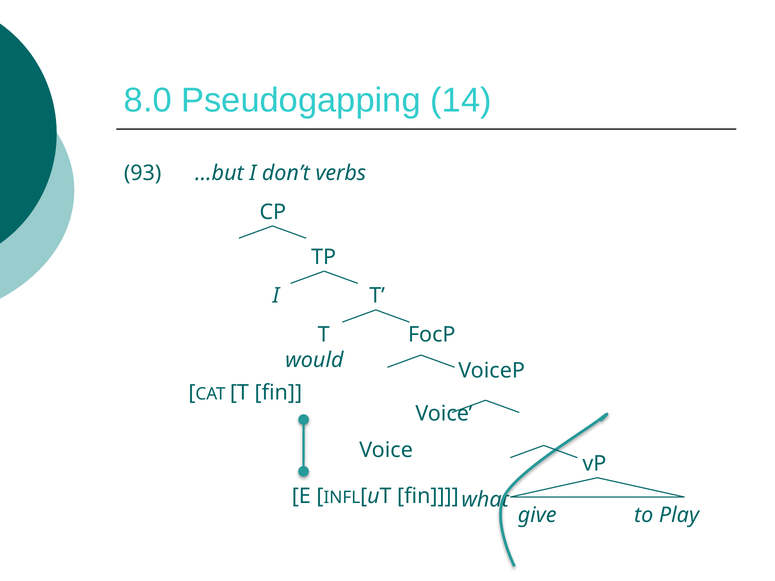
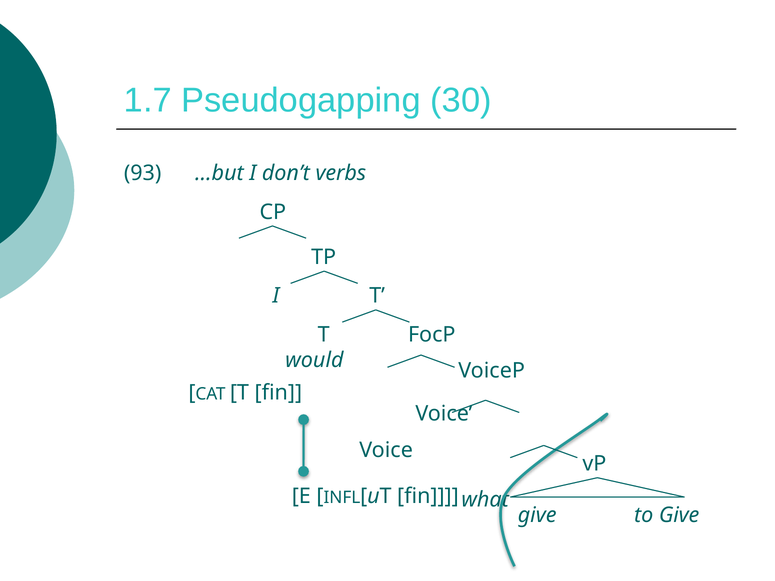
8.0: 8.0 -> 1.7 (148, 100)
14: 14 -> 30 (461, 100)
to Play: Play -> Give (679, 515)
